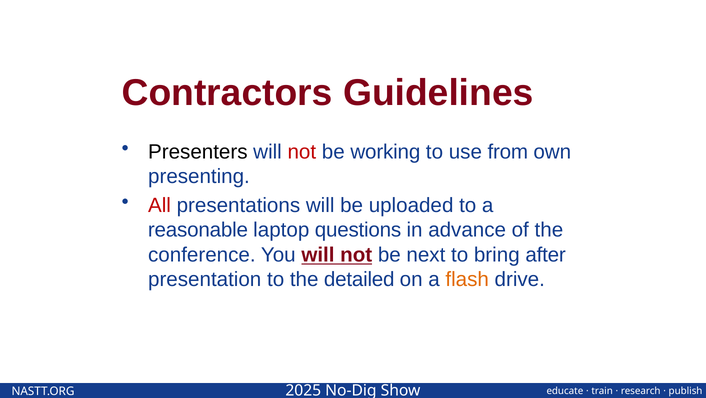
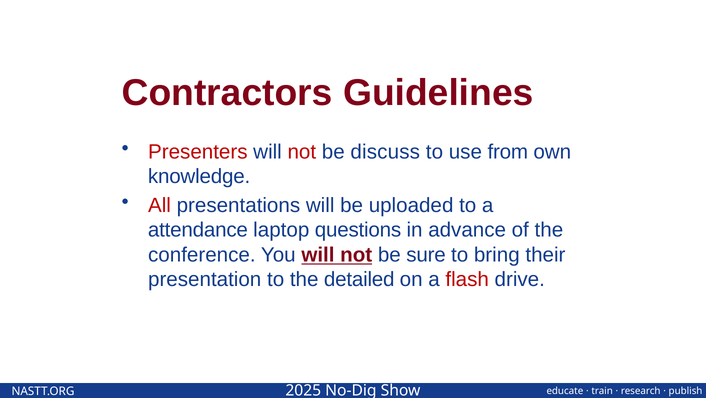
Presenters colour: black -> red (198, 152)
working: working -> discuss (385, 152)
presenting: presenting -> knowledge (199, 176)
reasonable: reasonable -> attendance (198, 230)
next: next -> sure (426, 255)
after: after -> their (545, 255)
flash colour: orange -> red (467, 279)
